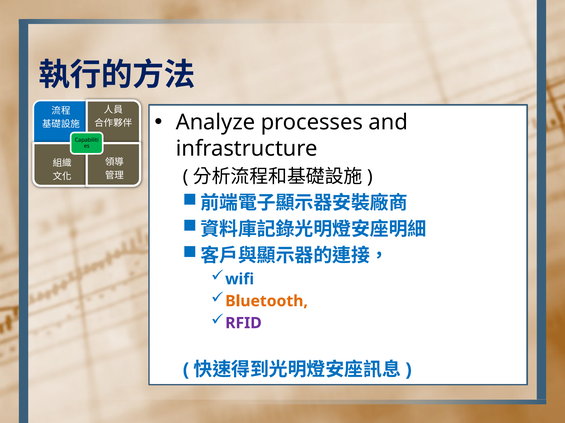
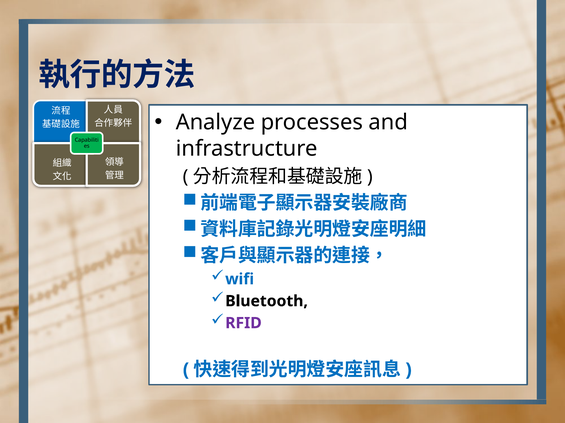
Bluetooth colour: orange -> black (267, 302)
